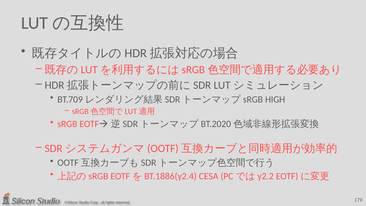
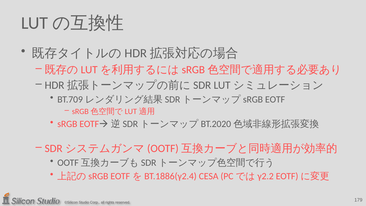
HIGH: HIGH -> EOTF (275, 99)
